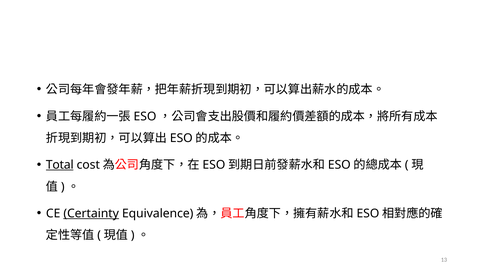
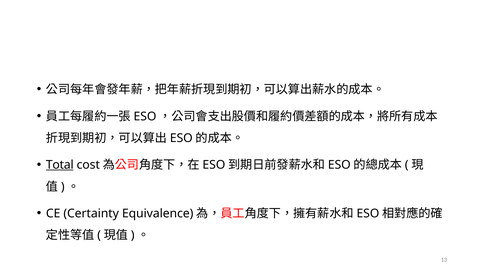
Certainty underline: present -> none (91, 214)
